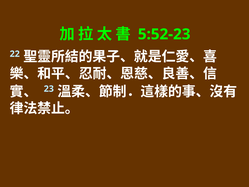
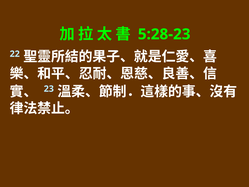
5:52-23: 5:52-23 -> 5:28-23 (164, 34)
